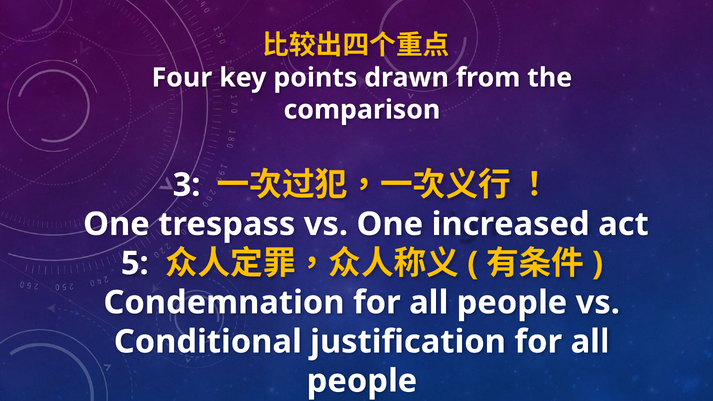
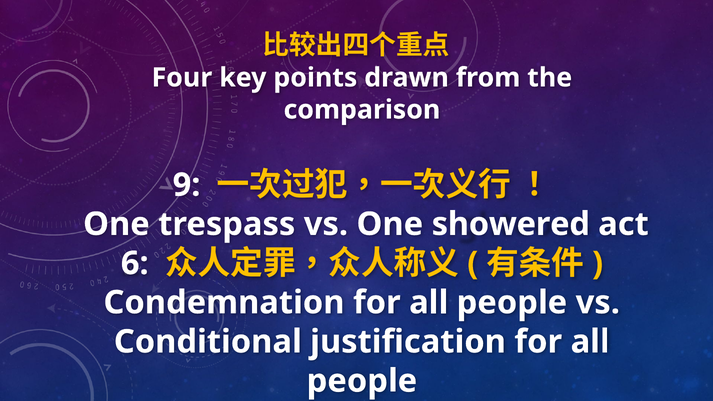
3: 3 -> 9 (187, 185)
increased: increased -> showered (511, 224)
5: 5 -> 6 (135, 263)
